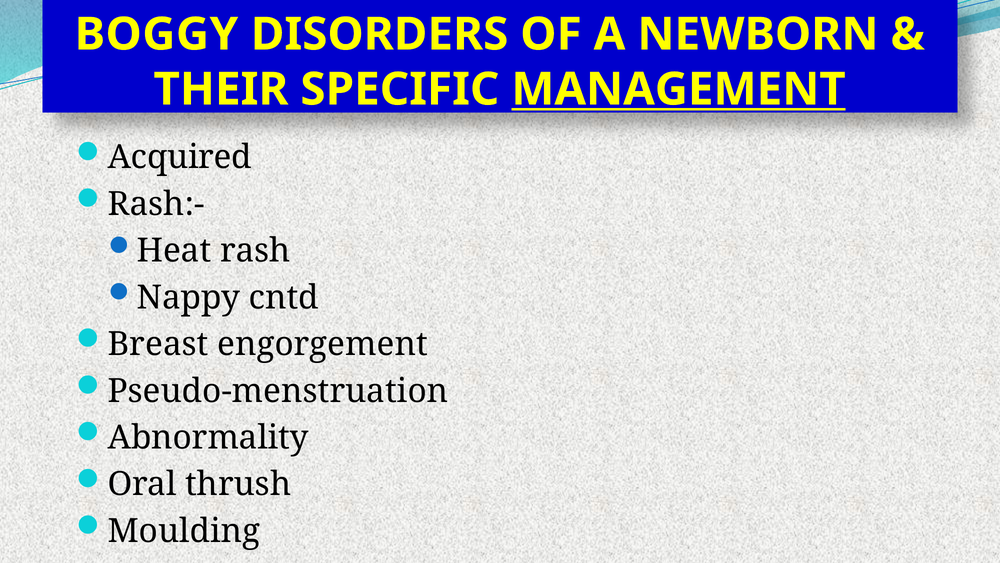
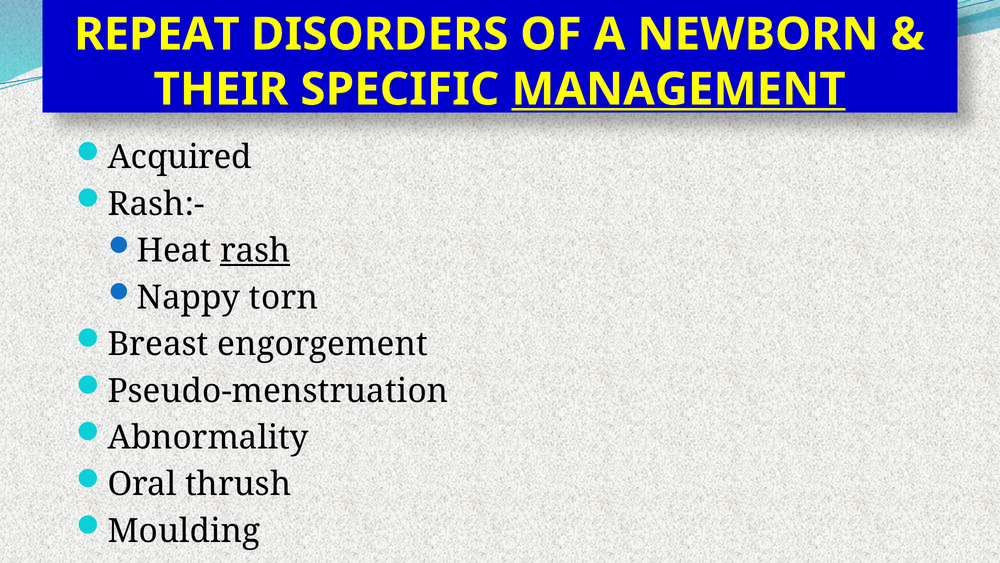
BOGGY: BOGGY -> REPEAT (157, 34)
rash underline: none -> present (255, 251)
cntd: cntd -> torn (284, 297)
